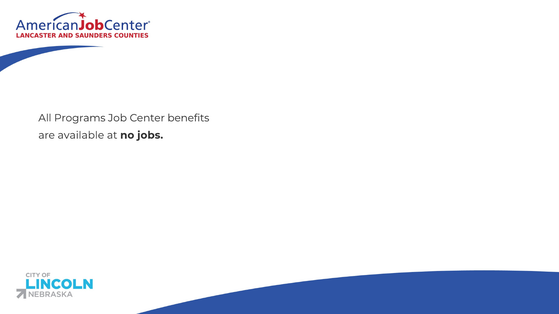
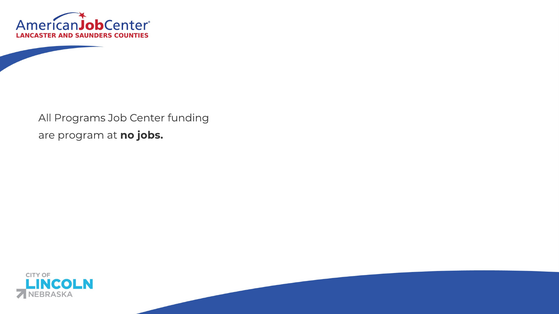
benefits: benefits -> funding (188, 118)
available: available -> program (81, 135)
